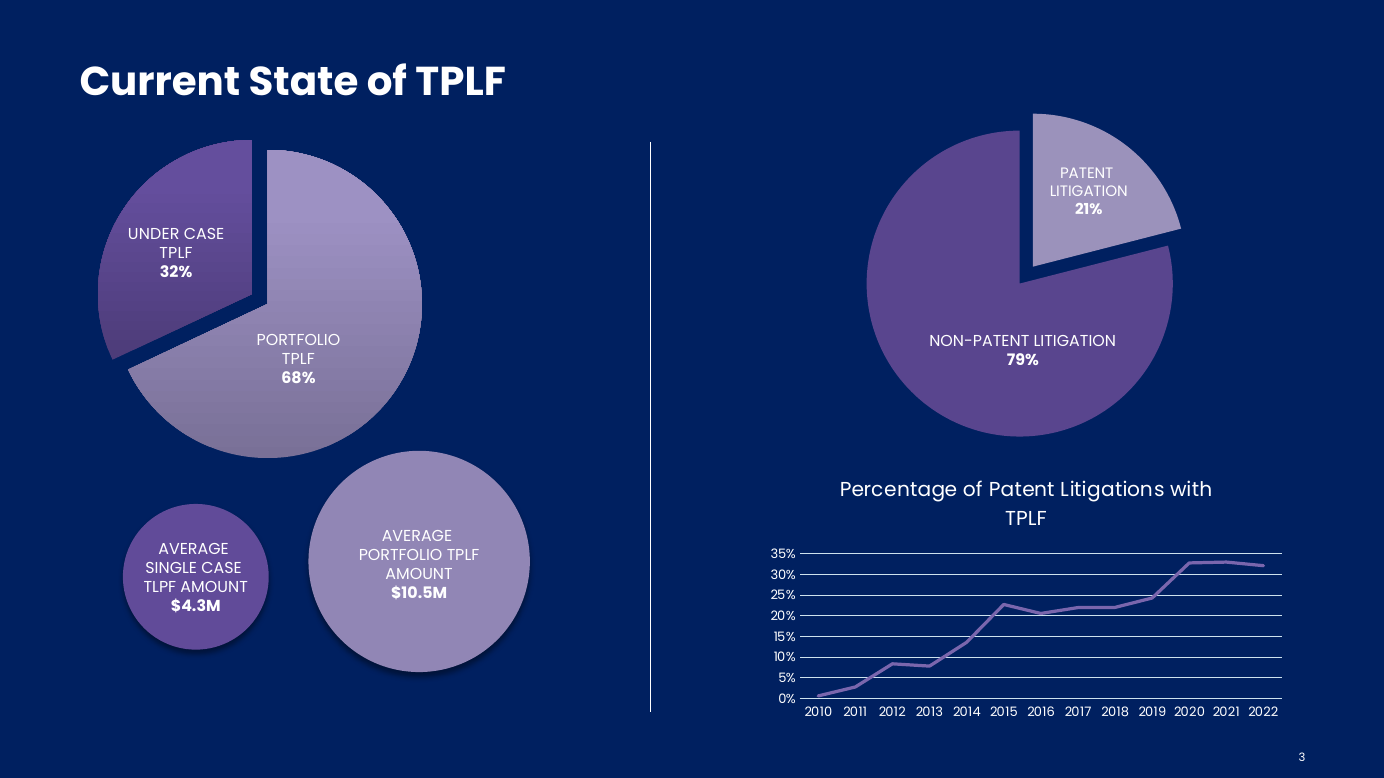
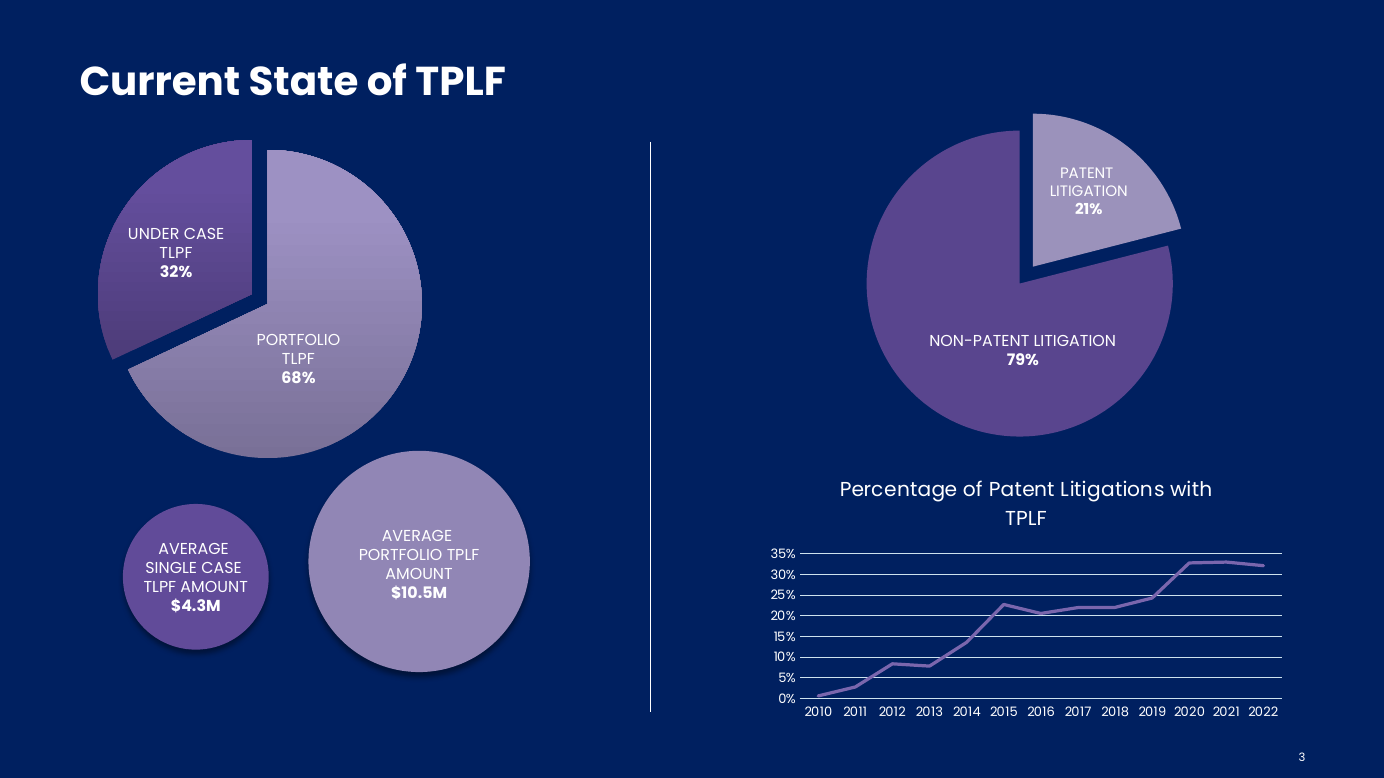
TPLF: TPLF -> TLPF (176, 253)
TPLF: TPLF -> TLPF (298, 360)
